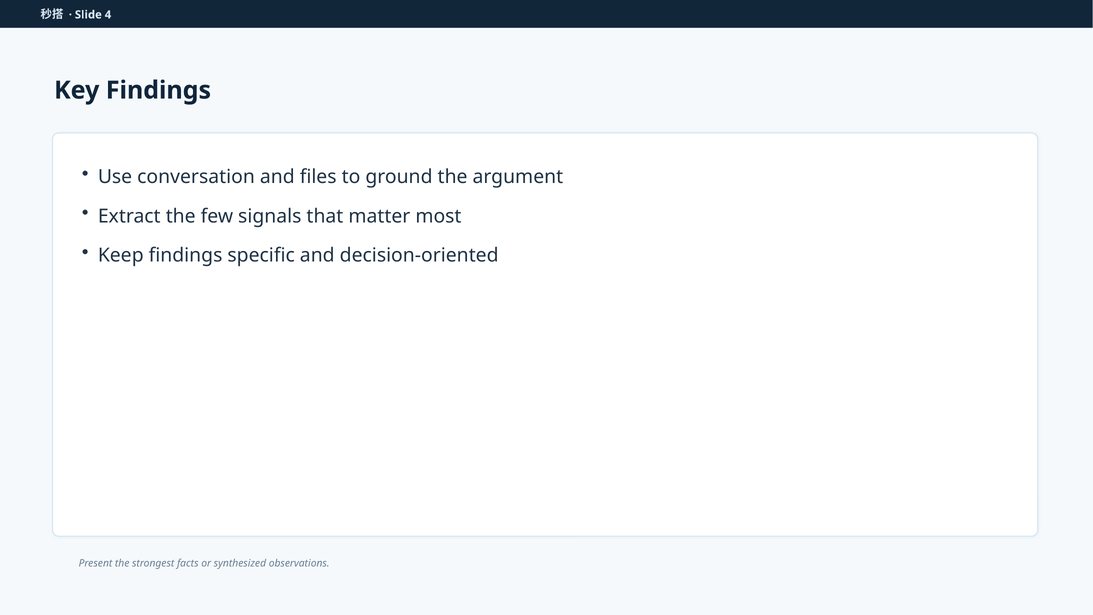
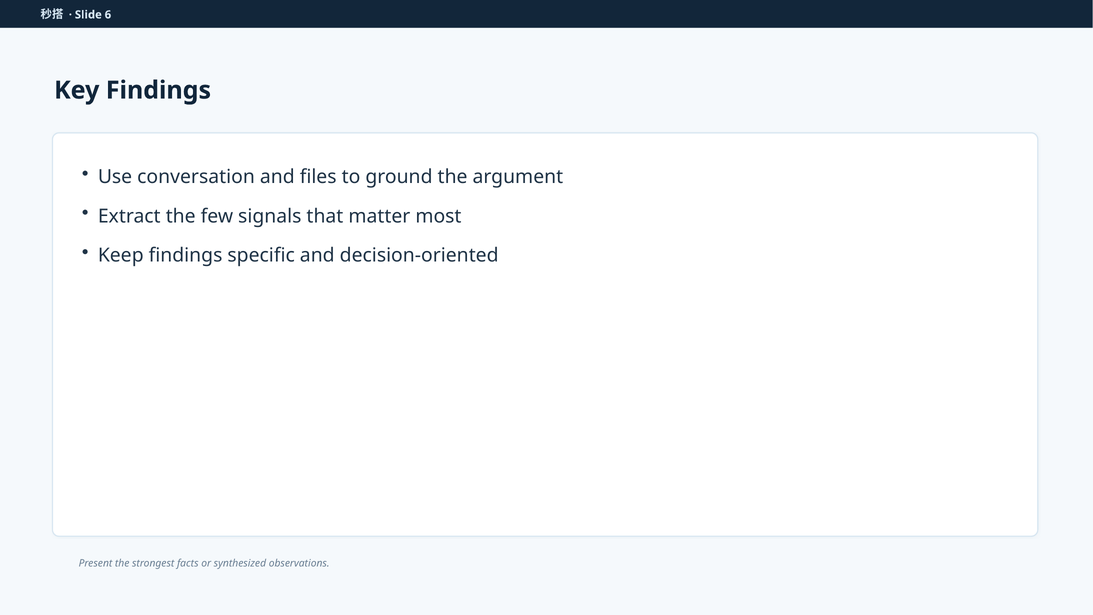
4: 4 -> 6 (108, 15)
